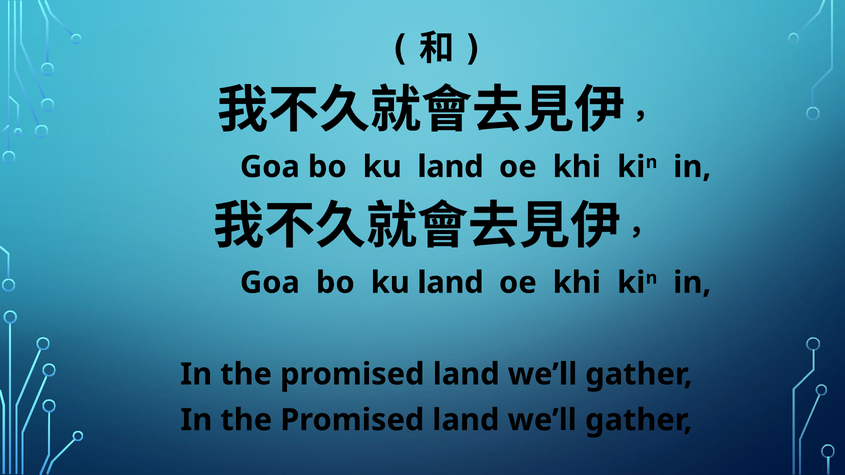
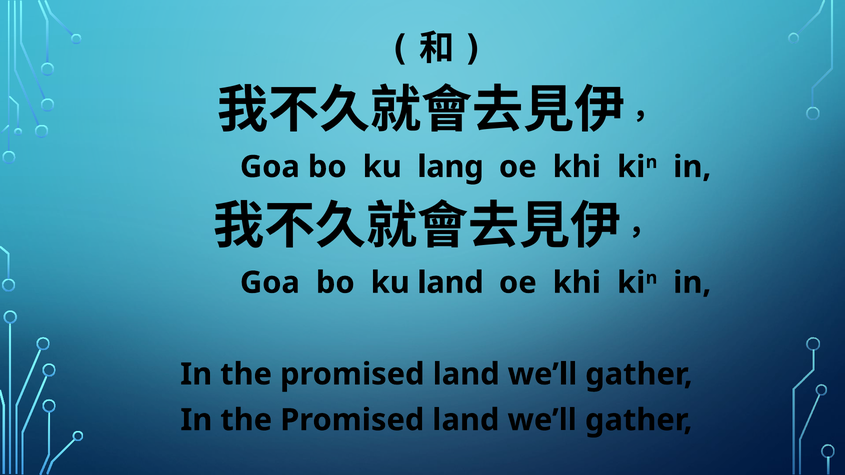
land: land -> lang (451, 167)
